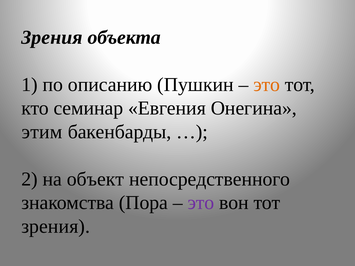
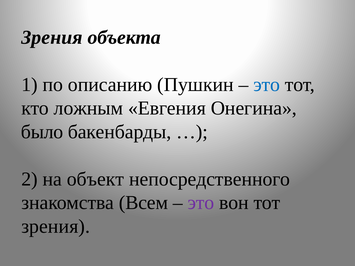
это colour: orange -> blue (267, 85)
семинар: семинар -> ложным (88, 108)
этим: этим -> было (42, 132)
Пора: Пора -> Всем (143, 203)
